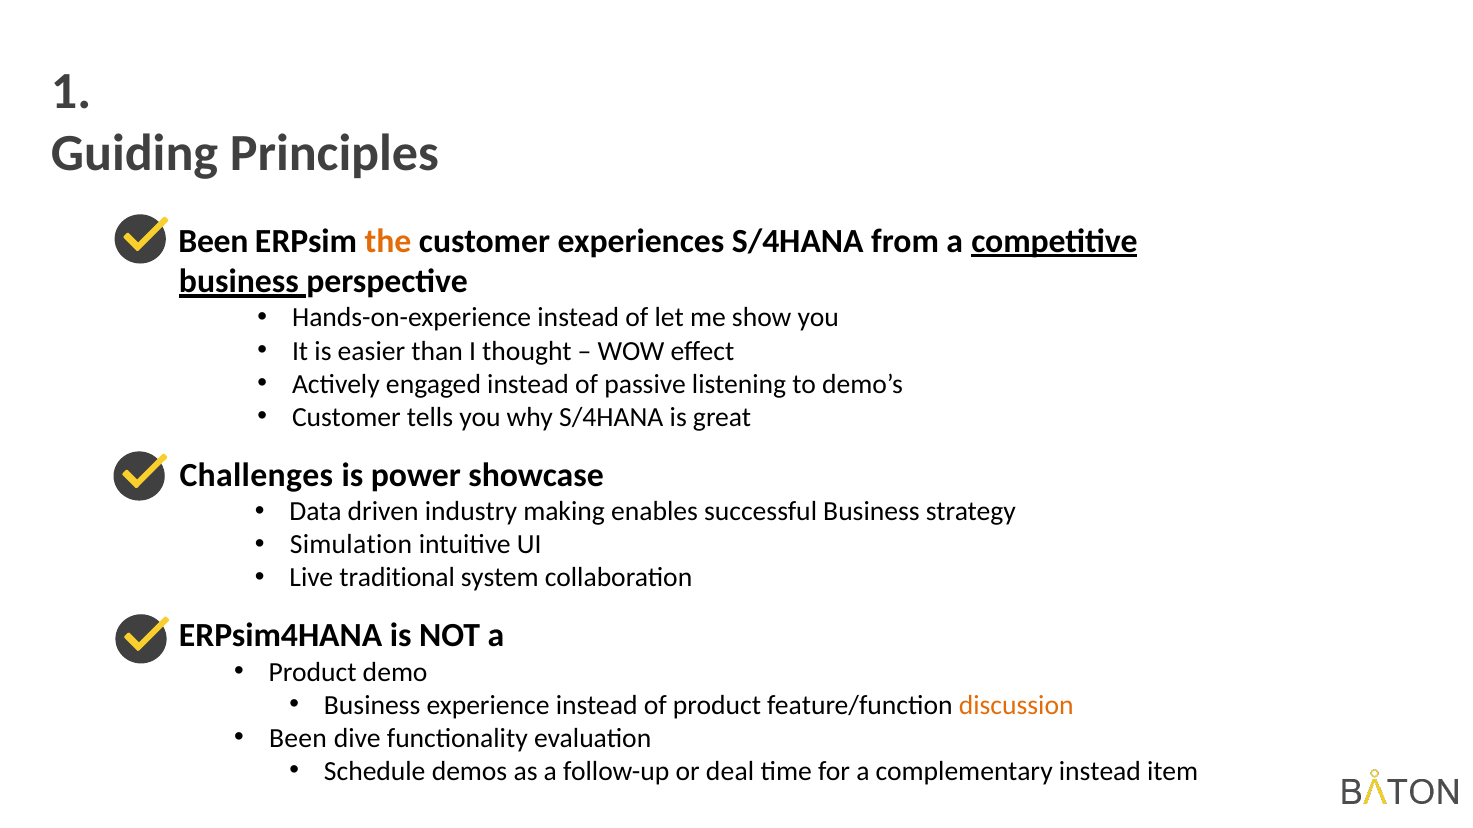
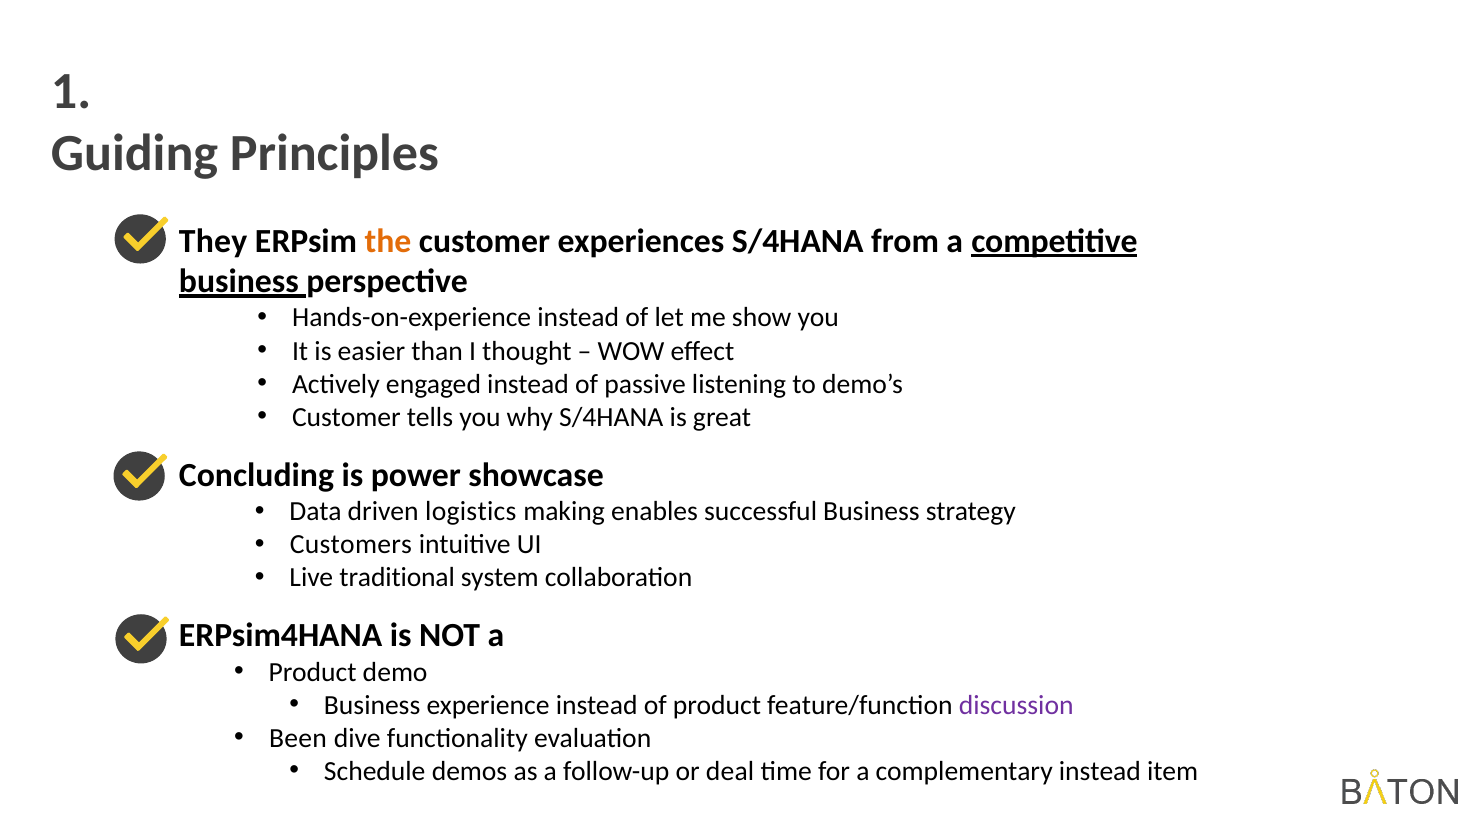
Been: Been -> They (213, 241)
Challenges: Challenges -> Concluding (257, 475)
industry: industry -> logistics (471, 512)
Simulation: Simulation -> Customers (351, 545)
discussion colour: orange -> purple (1016, 706)
